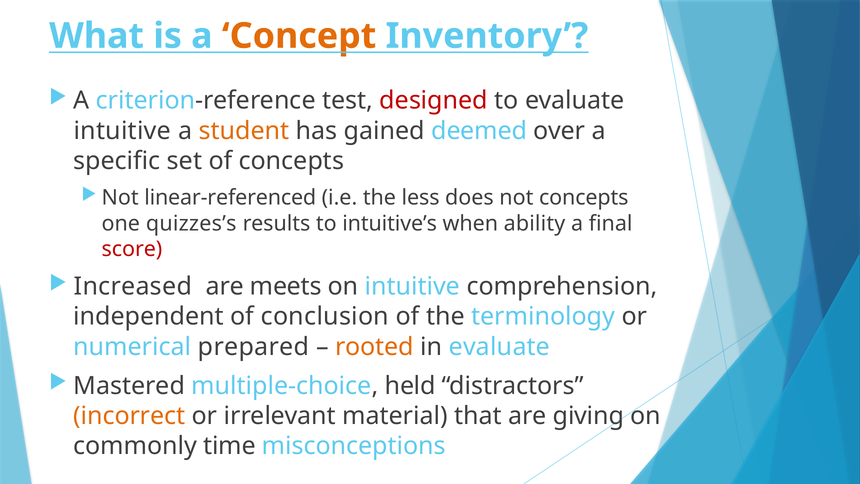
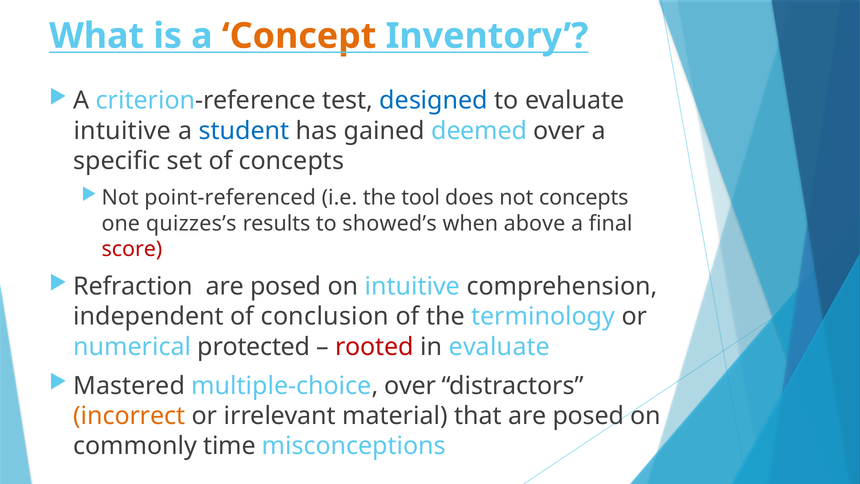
designed colour: red -> blue (434, 101)
student colour: orange -> blue (244, 131)
linear-referenced: linear-referenced -> point-referenced (230, 198)
less: less -> tool (421, 198)
intuitive’s: intuitive’s -> showed’s (390, 223)
ability: ability -> above (535, 223)
Increased: Increased -> Refraction (133, 286)
meets: meets -> posed (286, 286)
prepared: prepared -> protected (254, 347)
rooted colour: orange -> red (374, 347)
multiple-choice held: held -> over (410, 386)
that are giving: giving -> posed (588, 416)
